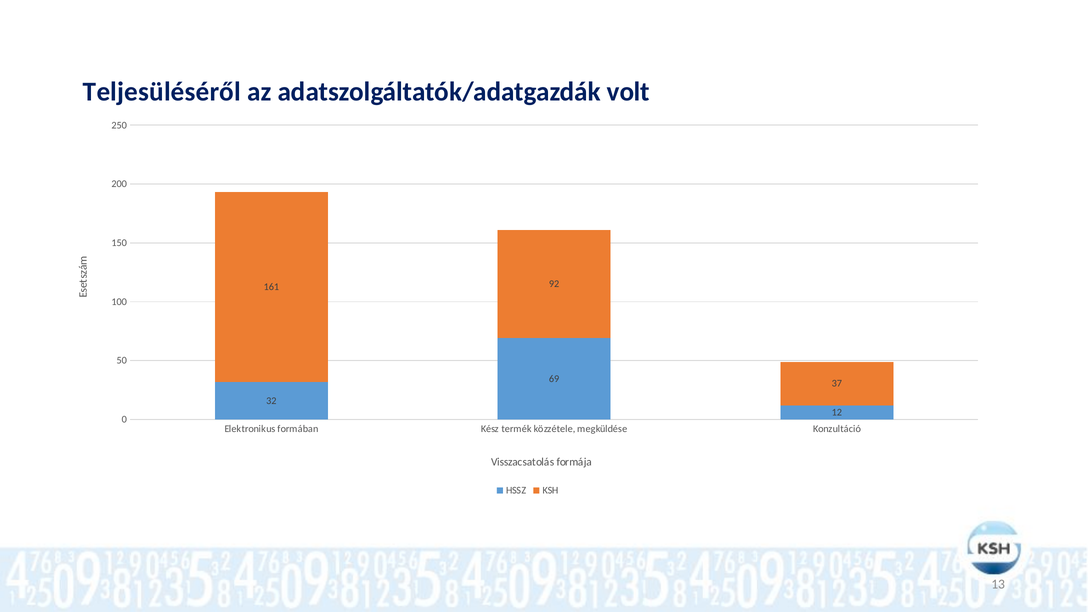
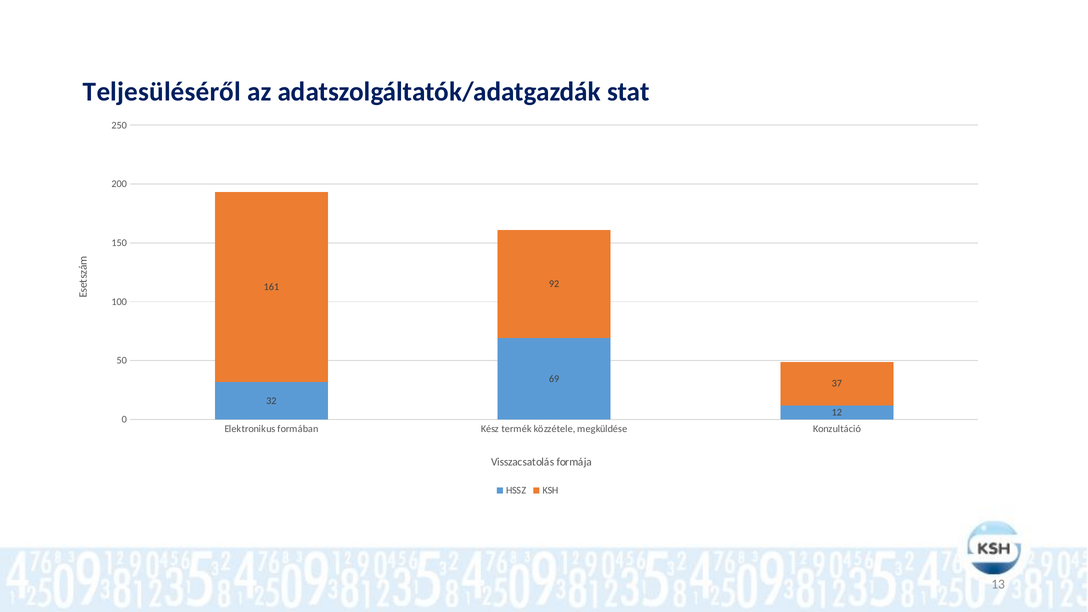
volt: volt -> stat (628, 92)
